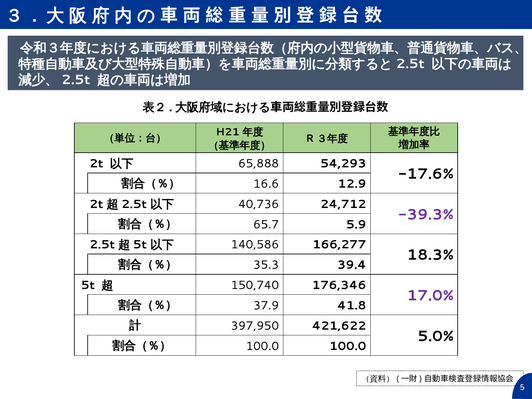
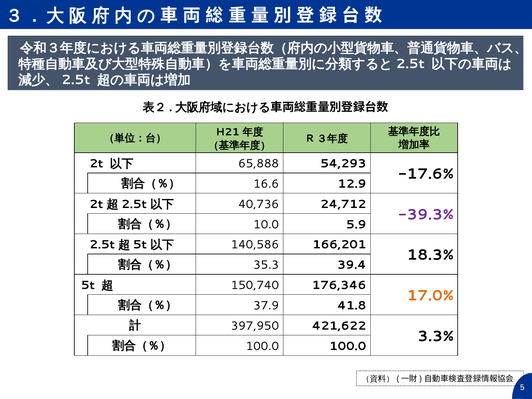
65.7: 65.7 -> 10.0 (266, 224)
166,277: 166,277 -> 166,201 (339, 245)
17.0% colour: purple -> orange (430, 296)
5.0%: 5.0% -> 3.3% (436, 336)
